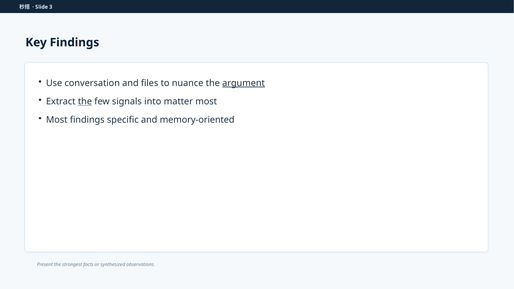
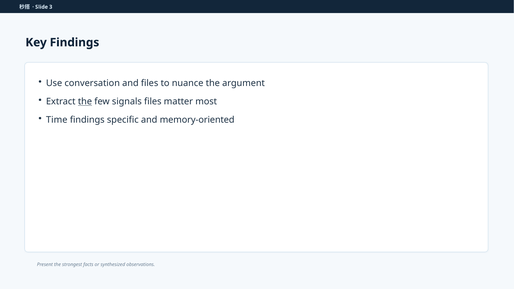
argument underline: present -> none (244, 83)
signals into: into -> files (153, 102)
Most: Most -> Time (57, 120)
